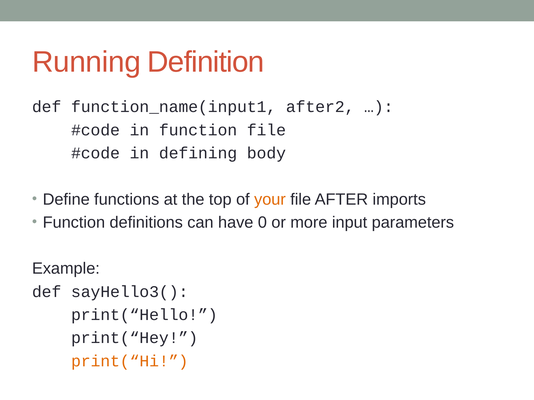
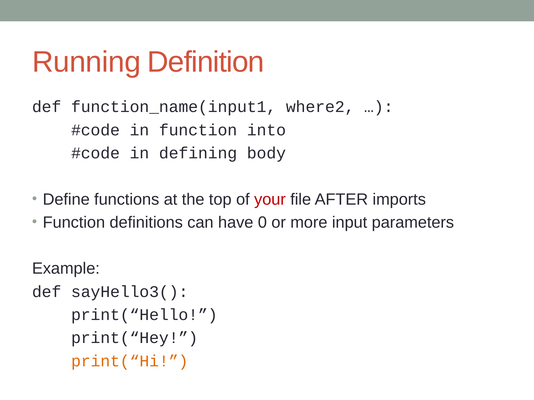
after2: after2 -> where2 (320, 107)
function file: file -> into (266, 130)
your colour: orange -> red (270, 200)
